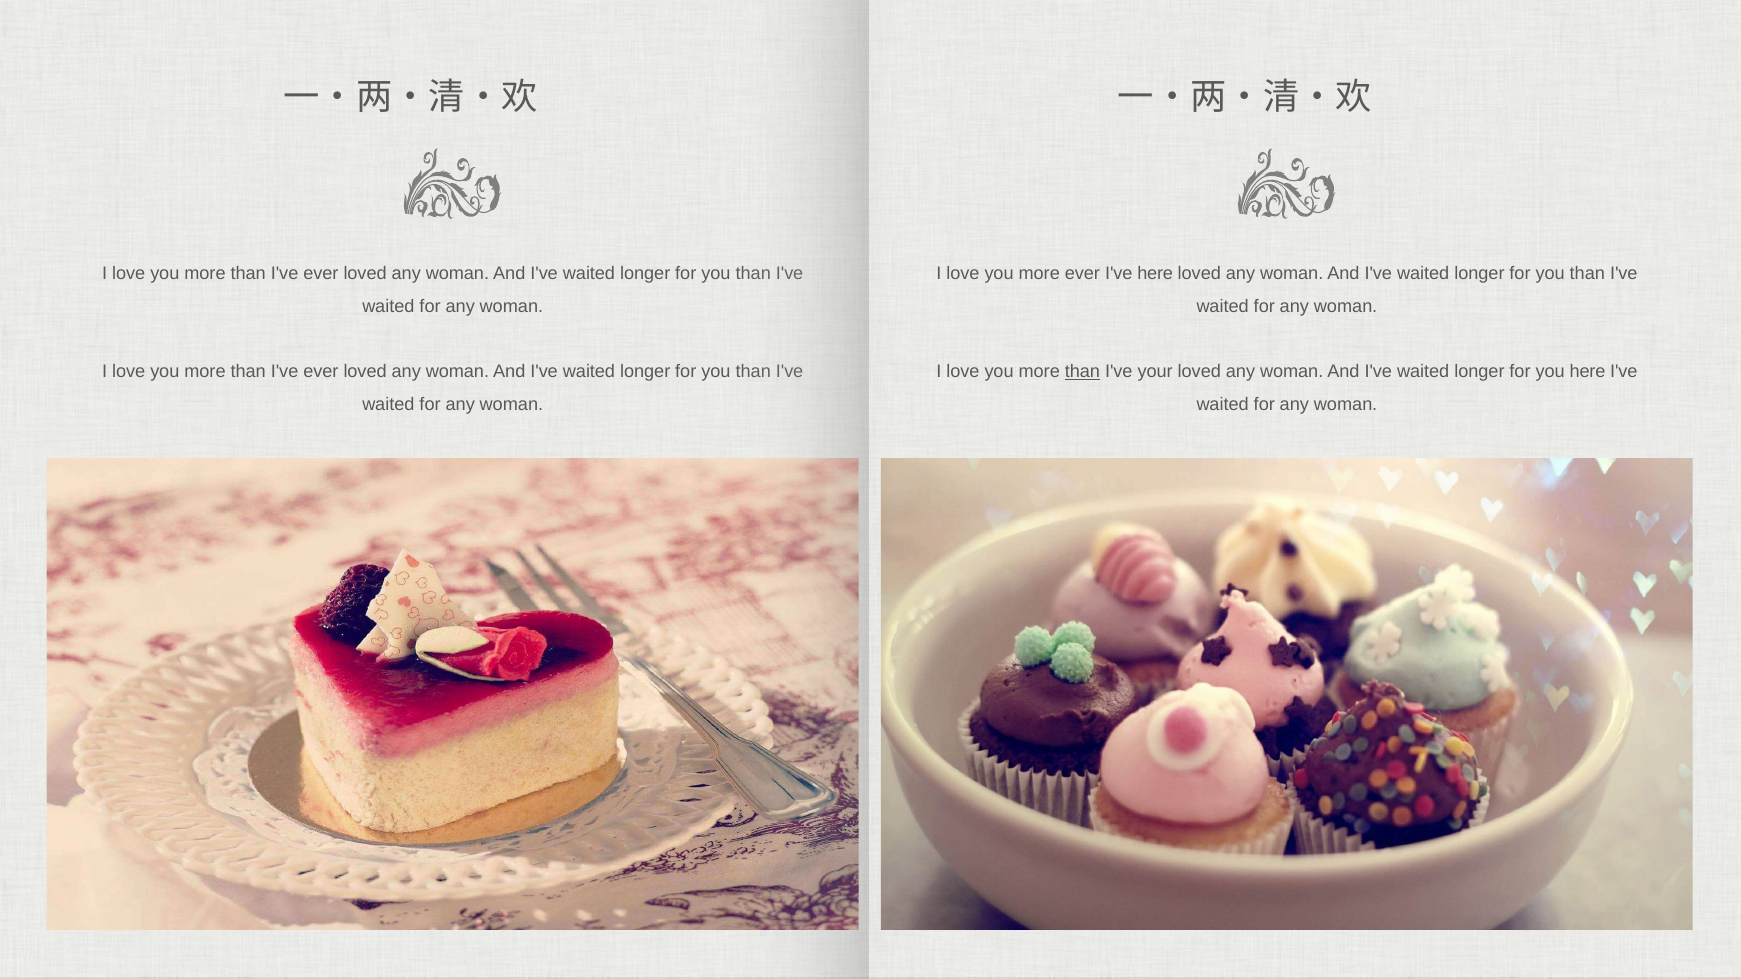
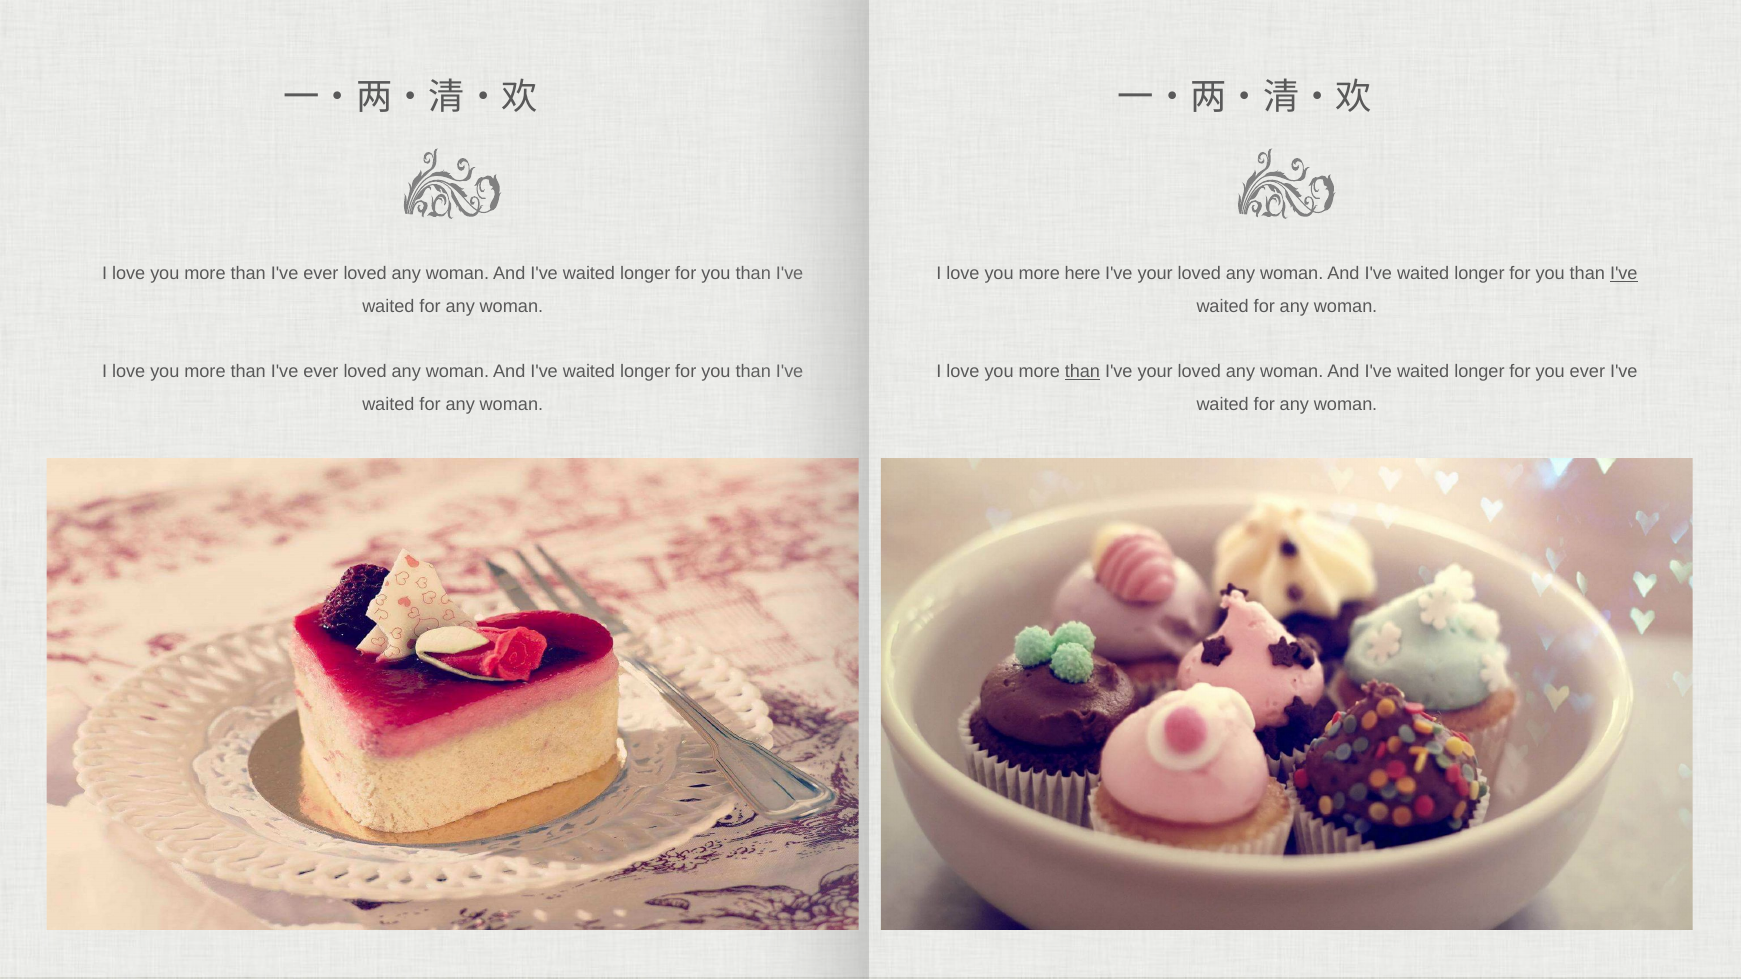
more ever: ever -> here (1082, 274)
here: here -> your (1155, 274)
I've underline: none -> present (1624, 274)
you here: here -> ever (1587, 372)
